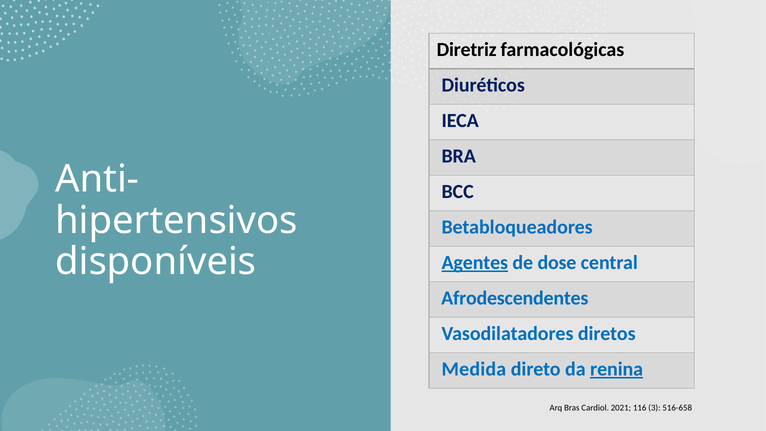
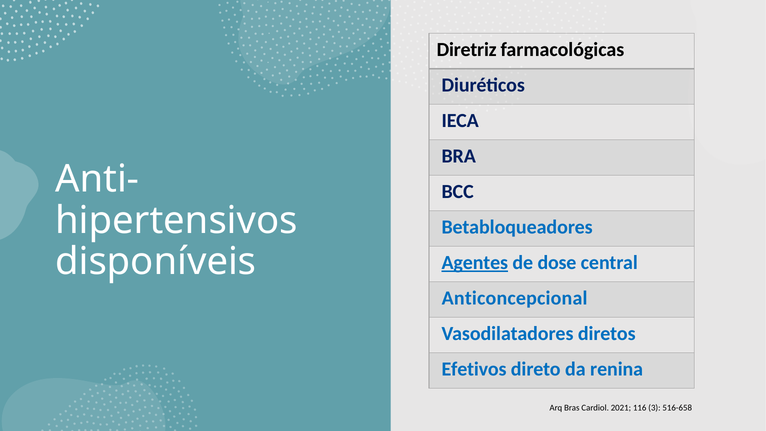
Afrodescendentes: Afrodescendentes -> Anticoncepcional (515, 298)
Medida: Medida -> Efetivos (474, 369)
renina underline: present -> none (617, 369)
